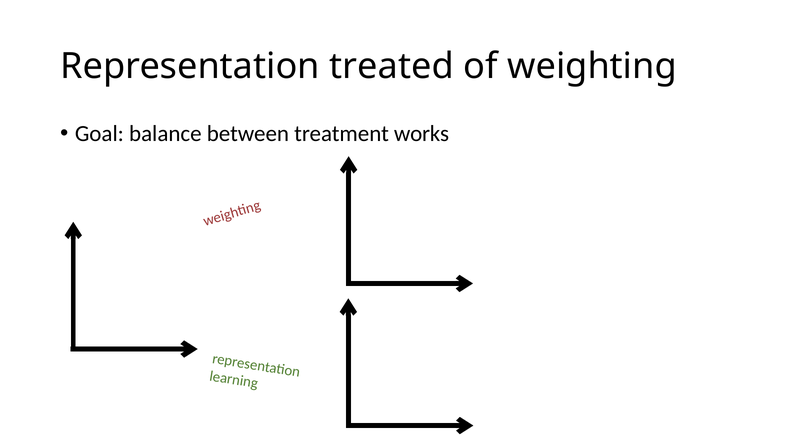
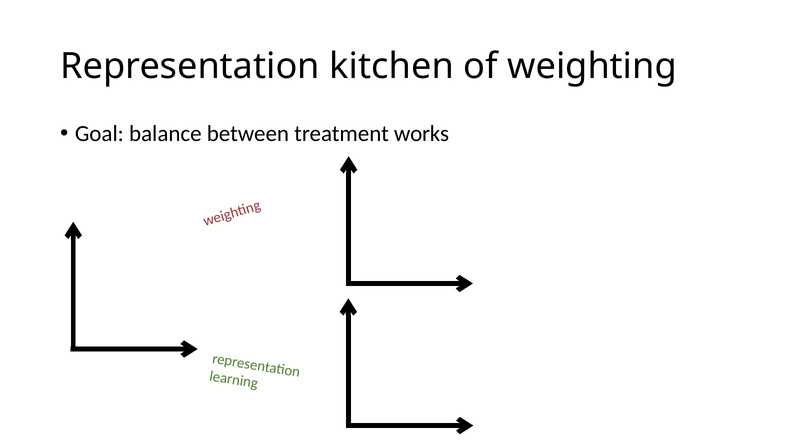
treated: treated -> kitchen (392, 66)
